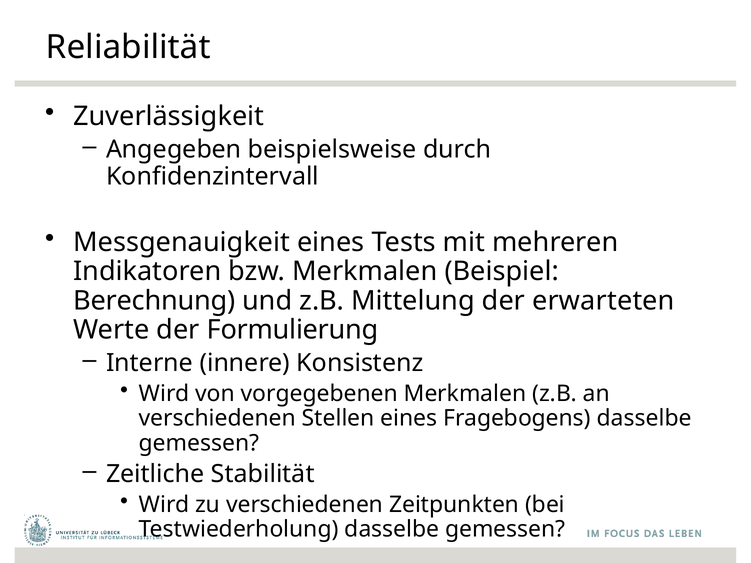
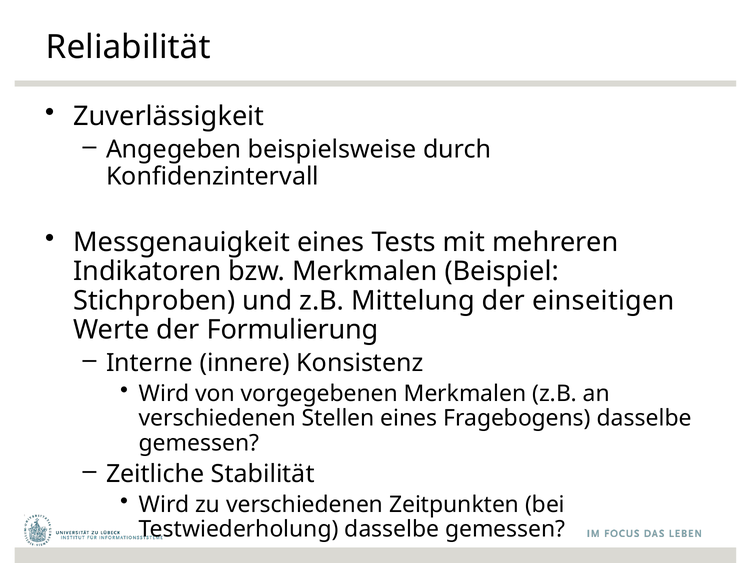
Berechnung: Berechnung -> Stichproben (154, 301)
erwarteten: erwarteten -> einseitigen (603, 301)
